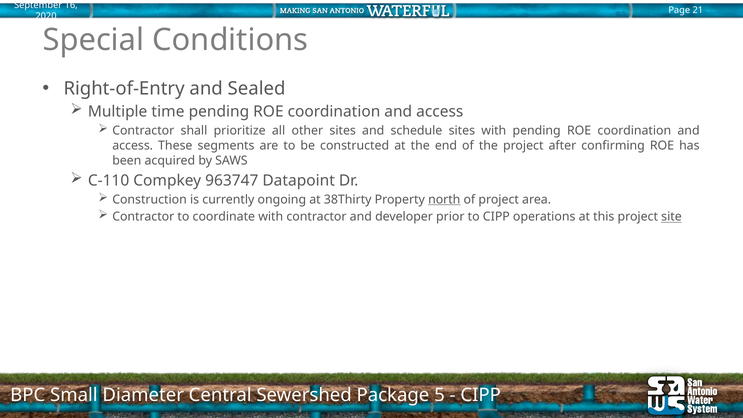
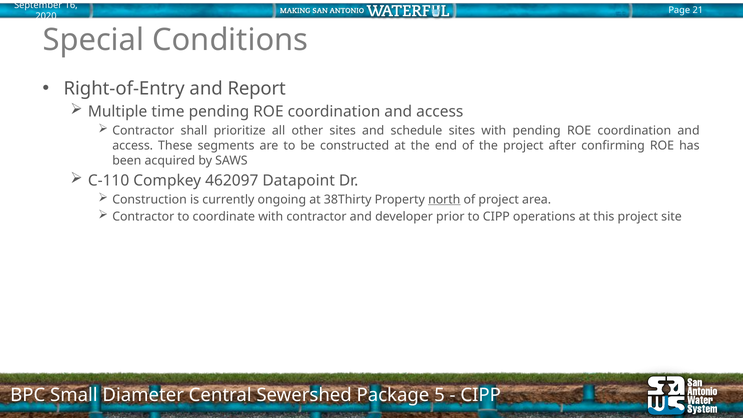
Sealed: Sealed -> Report (257, 88)
963747: 963747 -> 462097 (232, 181)
site underline: present -> none (671, 217)
